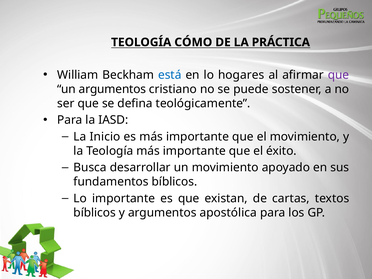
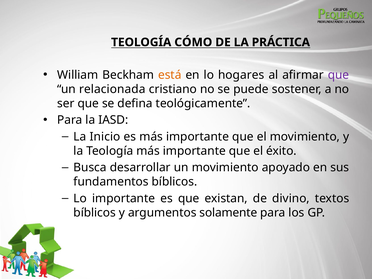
está colour: blue -> orange (170, 75)
un argumentos: argumentos -> relacionada (112, 89)
cartas: cartas -> divino (291, 198)
apostólica: apostólica -> solamente (228, 213)
